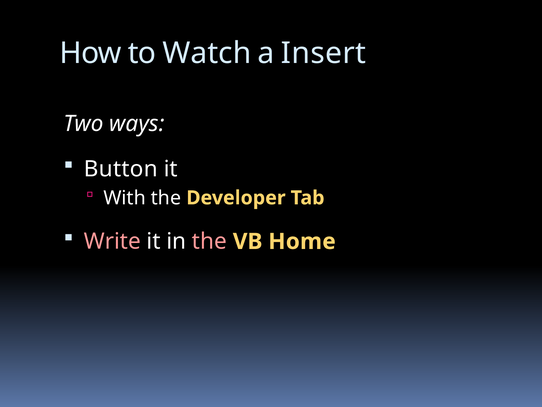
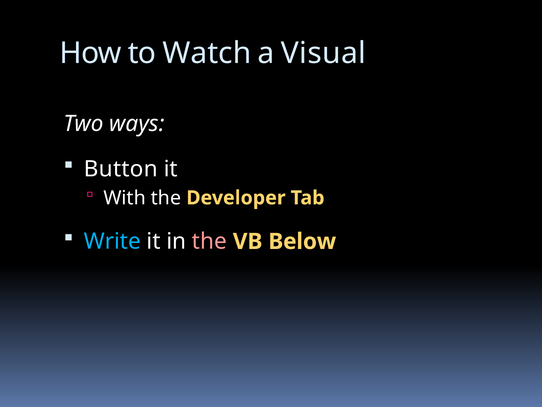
Insert: Insert -> Visual (323, 53)
Write colour: pink -> light blue (112, 241)
Home: Home -> Below (302, 241)
